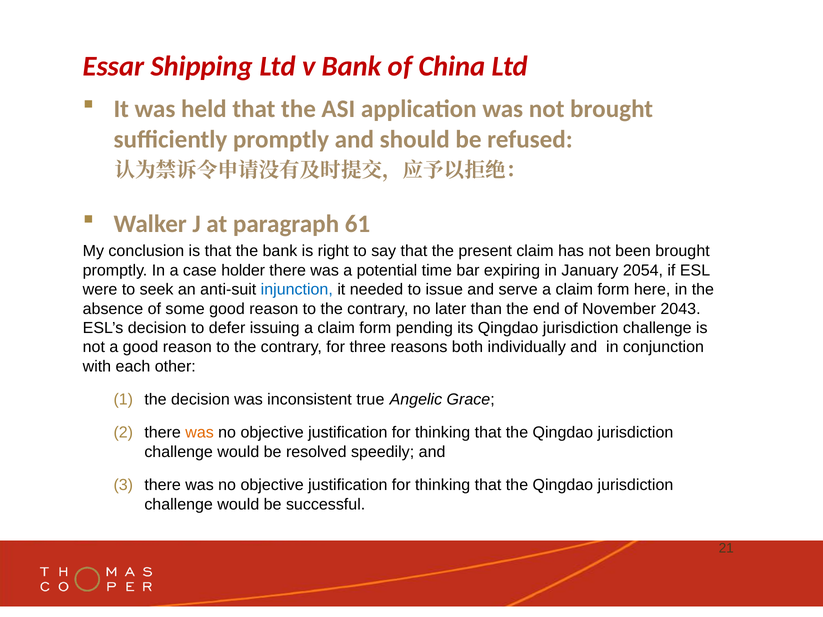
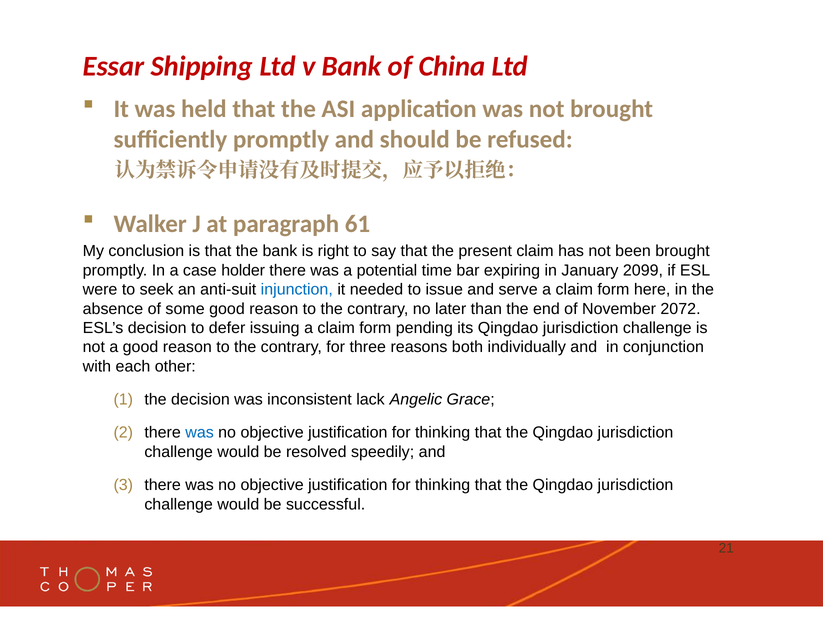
2054: 2054 -> 2099 (643, 270)
2043: 2043 -> 2072 (680, 309)
true: true -> lack (370, 400)
was colour: orange -> blue (200, 433)
